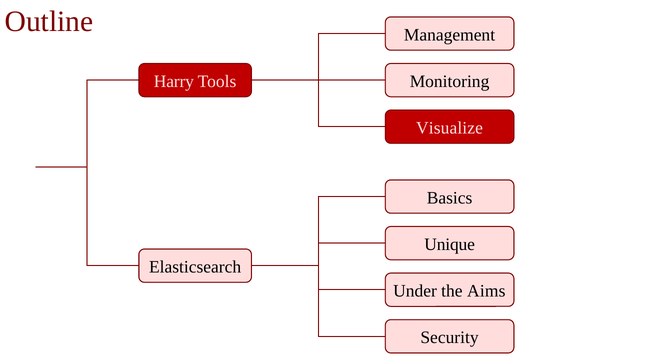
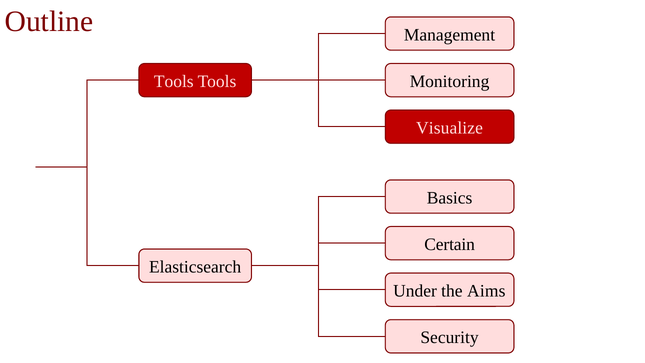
Harry: Harry -> Tools (174, 81)
Unique: Unique -> Certain (450, 244)
